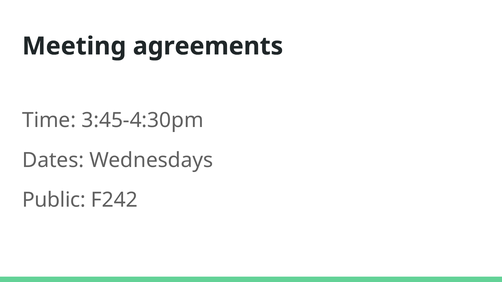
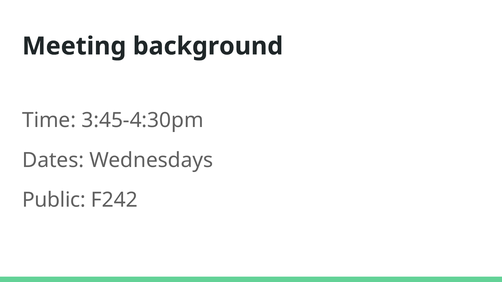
agreements: agreements -> background (208, 46)
